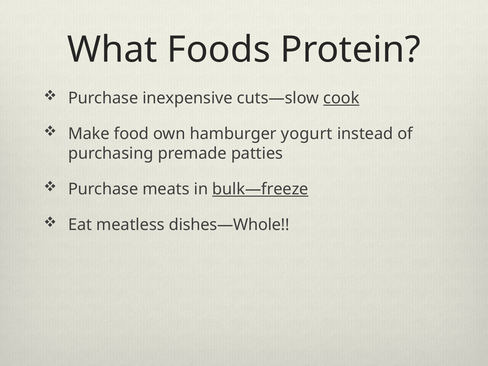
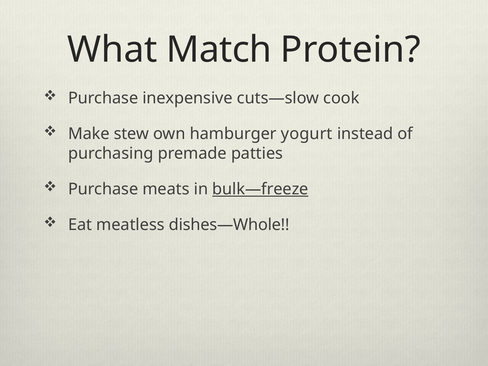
Foods: Foods -> Match (219, 50)
cook underline: present -> none (341, 98)
food: food -> stew (132, 134)
